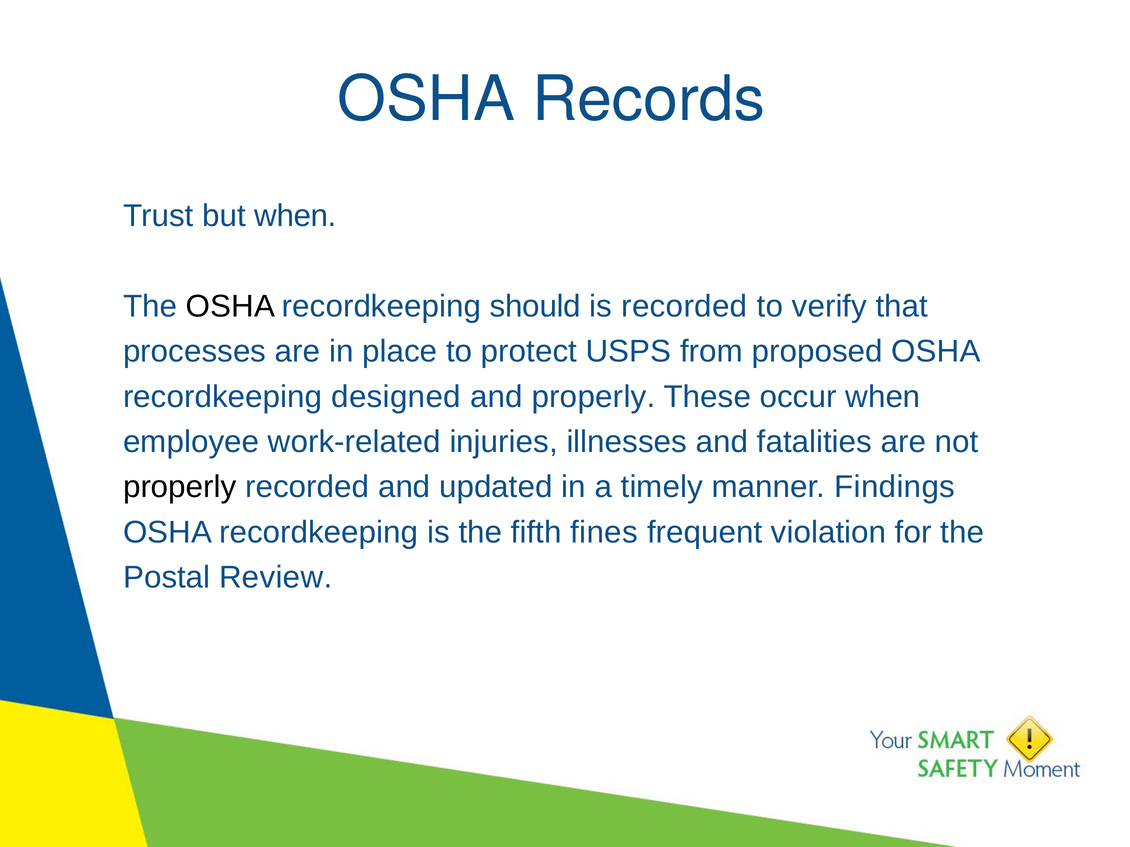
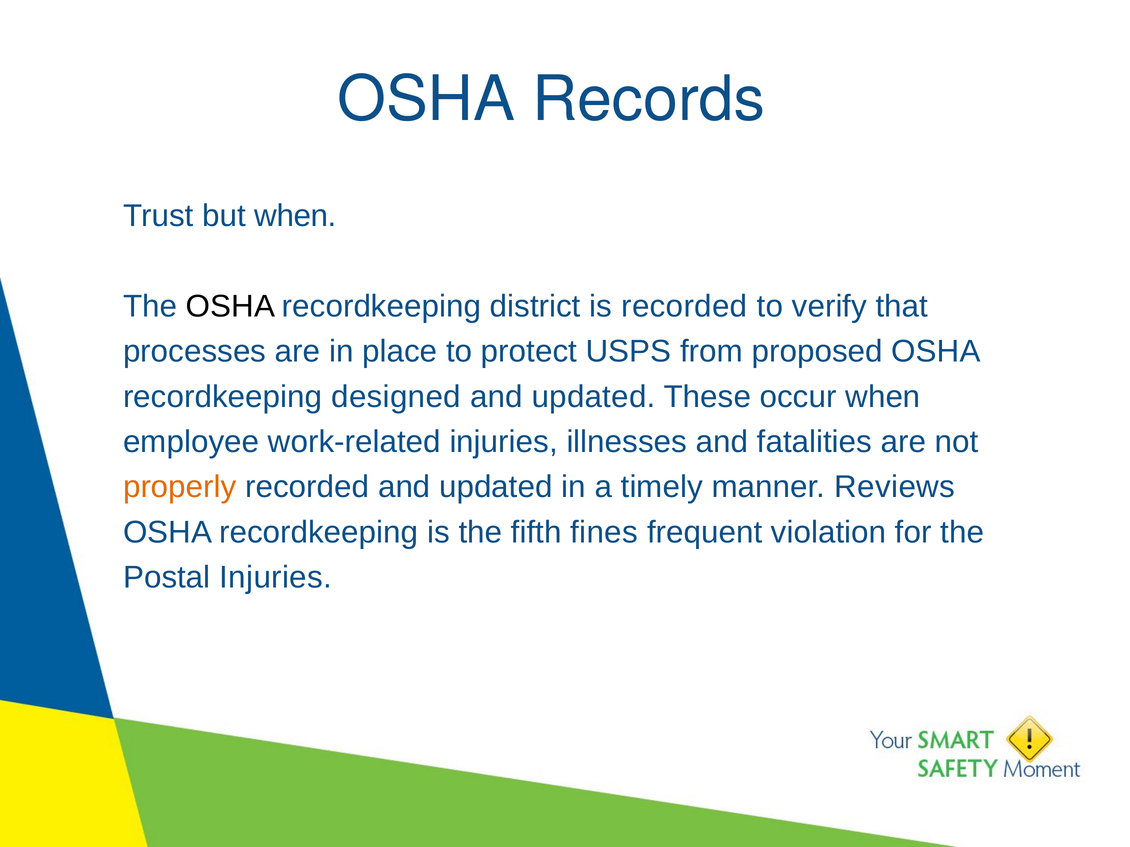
should: should -> district (535, 307)
properly: properly -> updated (594, 397)
properly colour: black -> orange (180, 487)
Findings: Findings -> Reviews (895, 487)
Postal Review: Review -> Injuries (276, 578)
